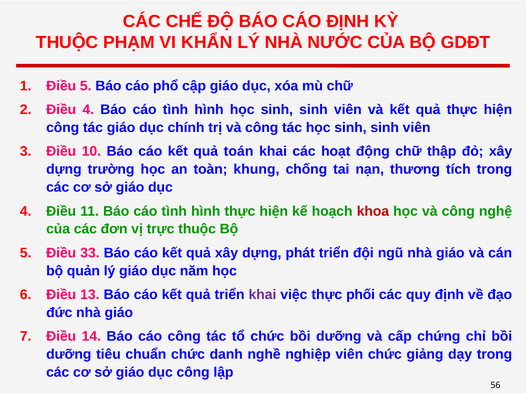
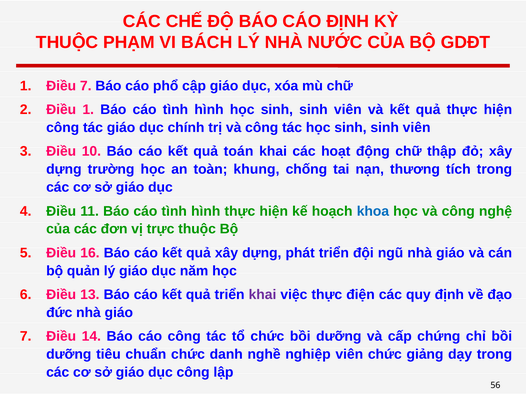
KHẨN: KHẨN -> BÁCH (207, 42)
Điều 5: 5 -> 7 (86, 86)
Điều 4: 4 -> 1 (88, 110)
khoa colour: red -> blue (373, 211)
33: 33 -> 16 (90, 253)
phối: phối -> điện (361, 295)
